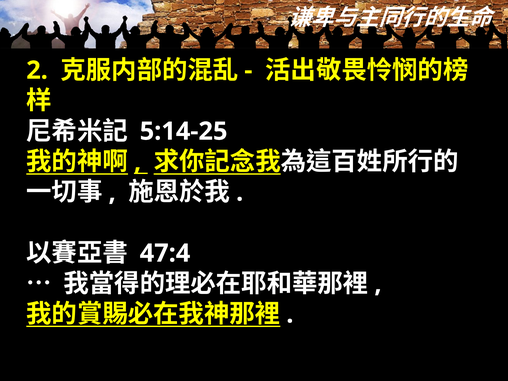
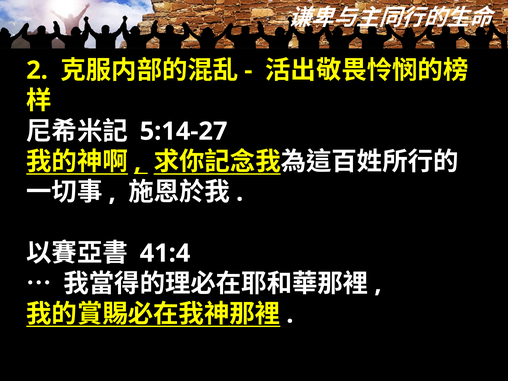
5:14-25: 5:14-25 -> 5:14-27 (184, 131)
47:4: 47:4 -> 41:4 (165, 253)
